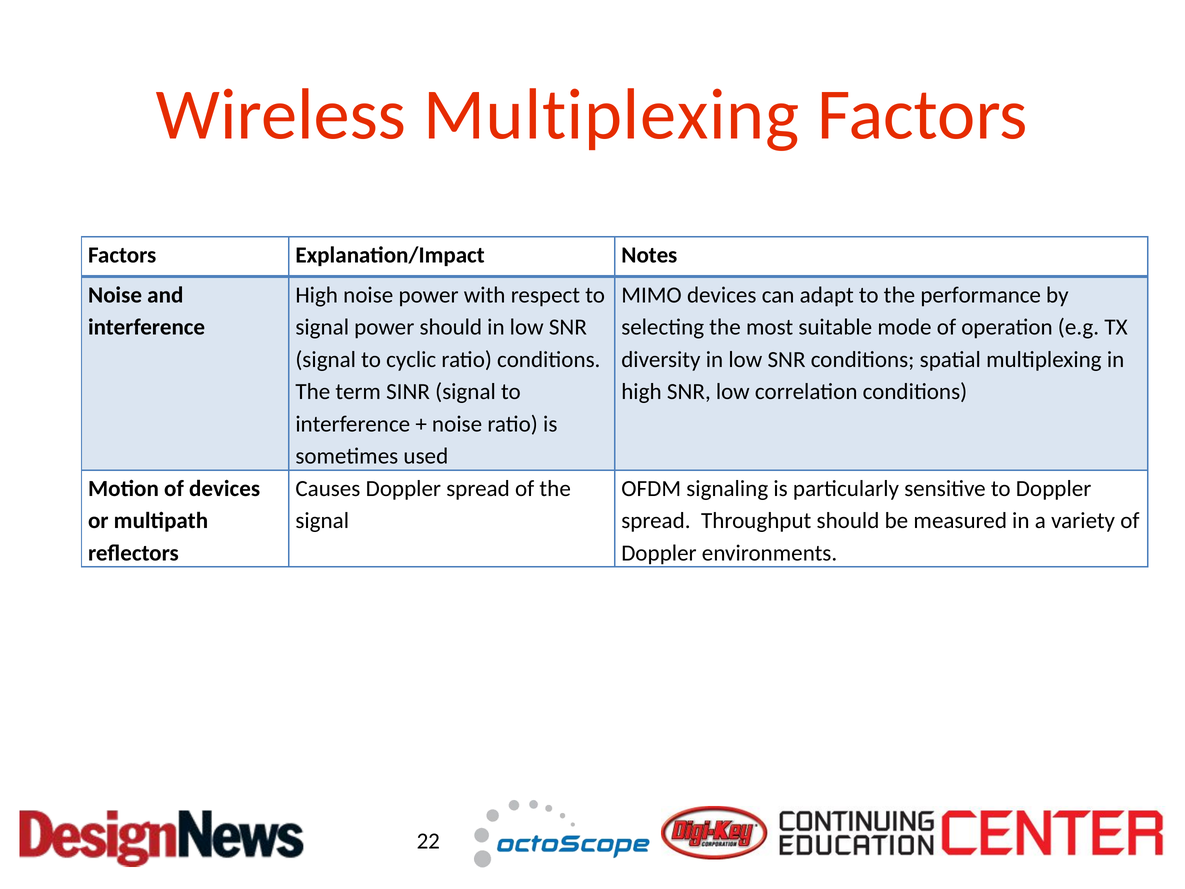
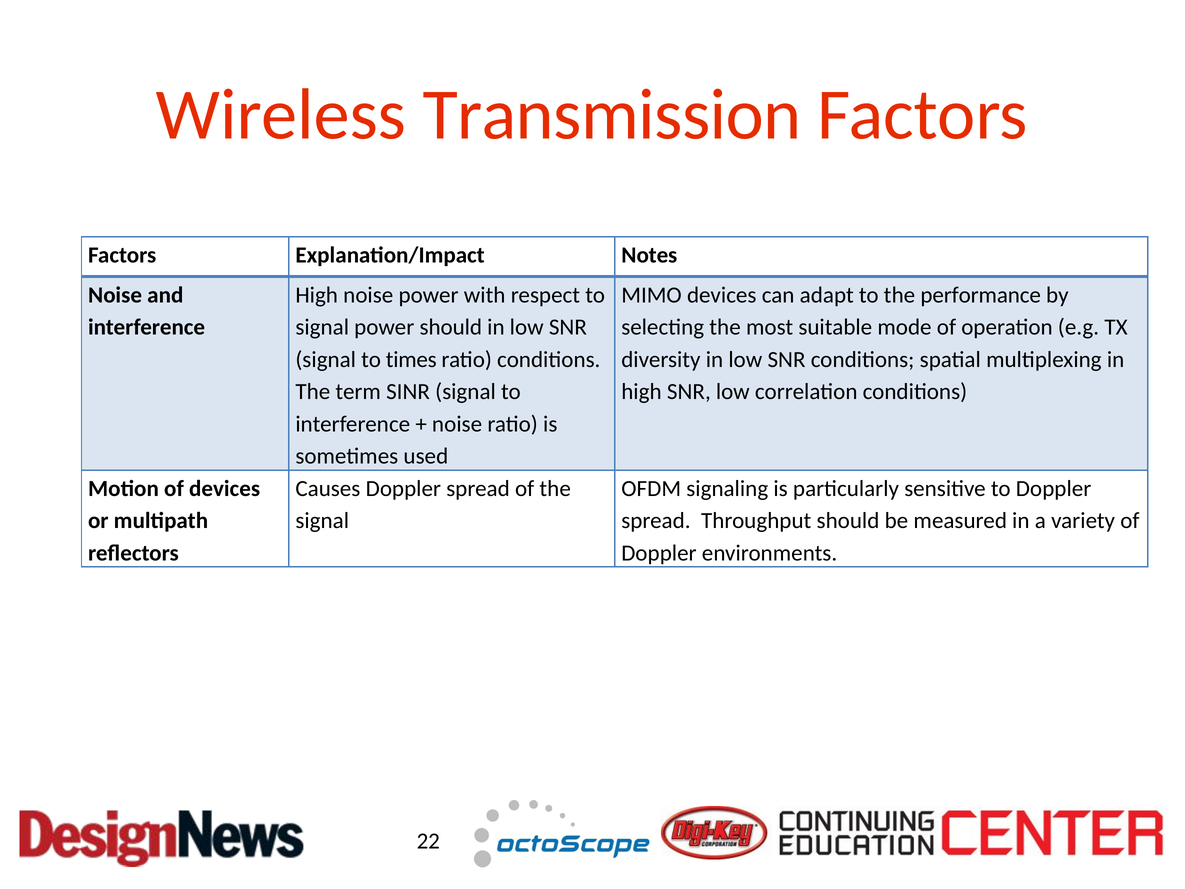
Wireless Multiplexing: Multiplexing -> Transmission (612, 115)
cyclic: cyclic -> times (411, 359)
